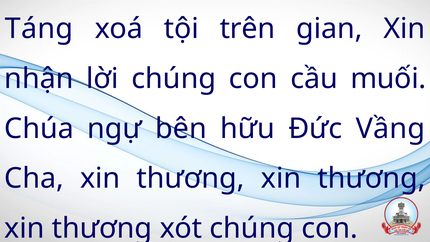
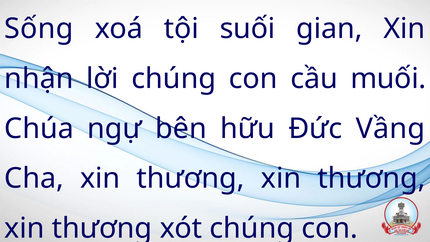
Táng: Táng -> Sống (39, 29)
trên: trên -> suối (248, 29)
